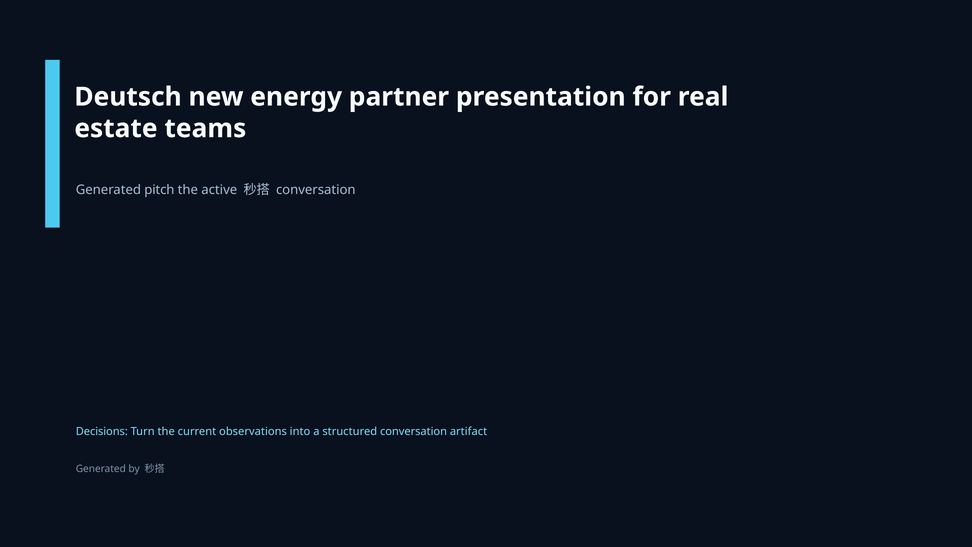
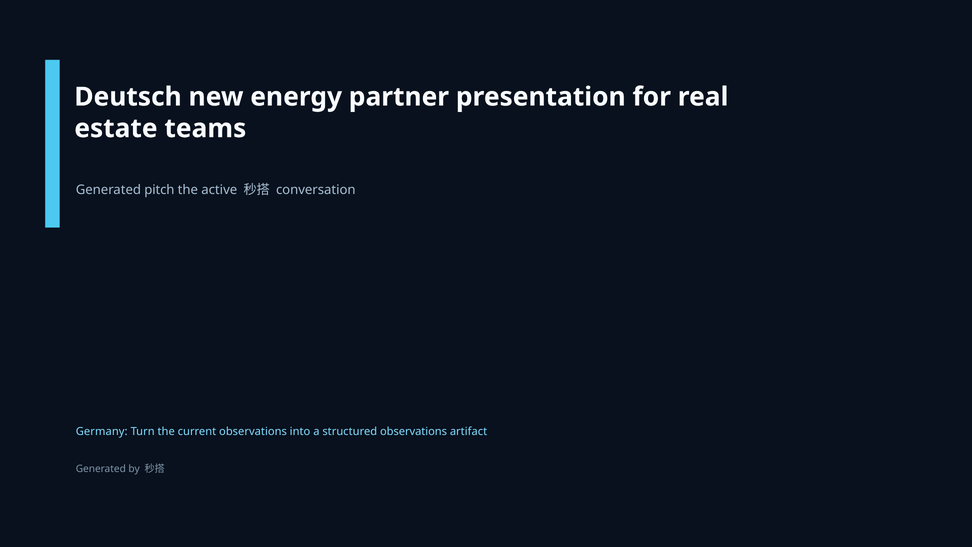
Decisions: Decisions -> Germany (102, 432)
structured conversation: conversation -> observations (414, 432)
